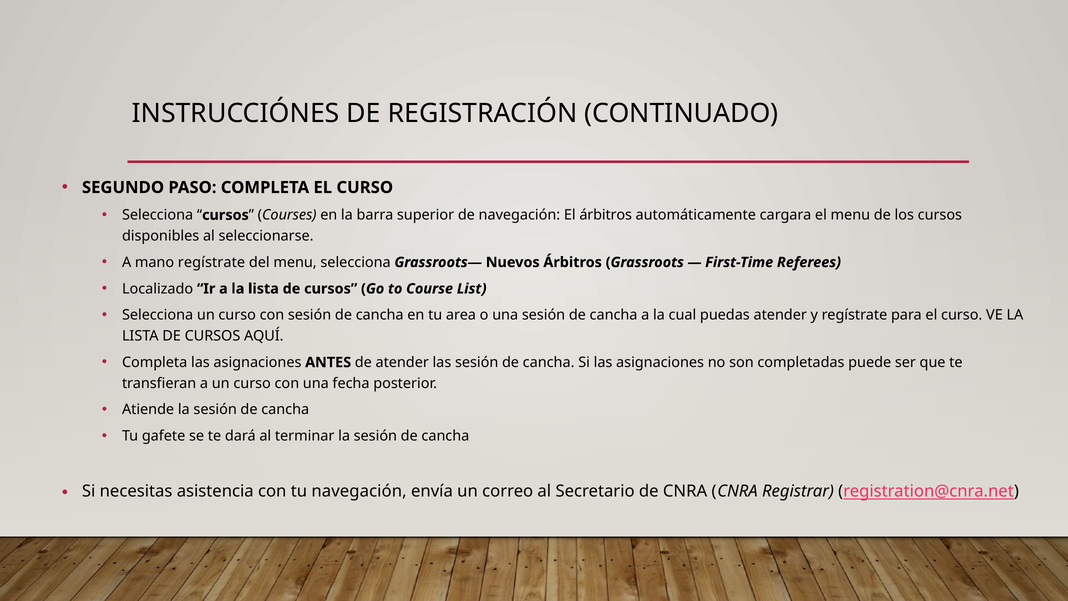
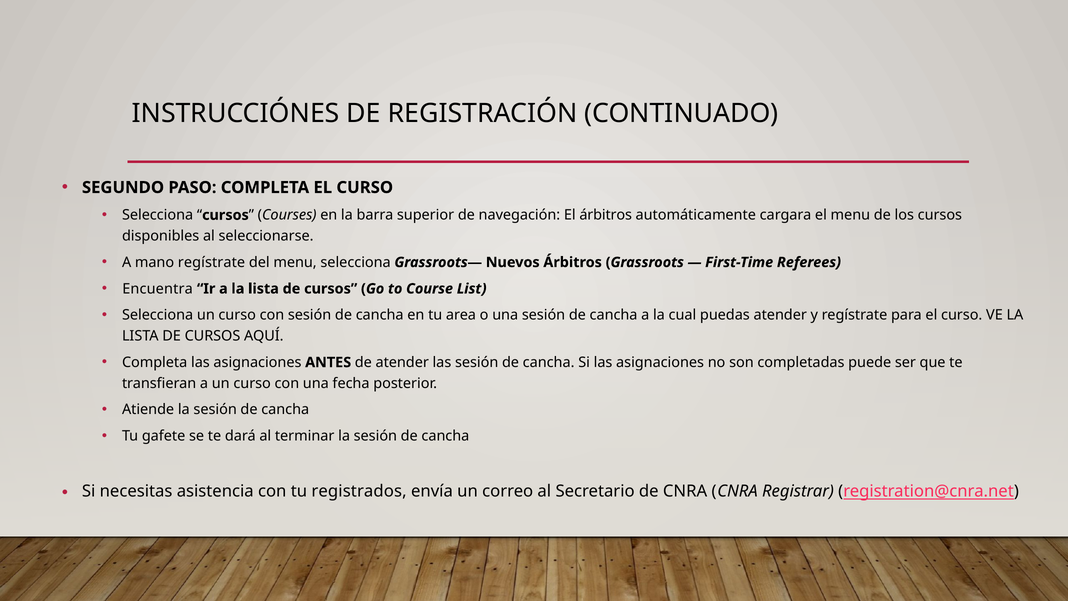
Localizado: Localizado -> Encuentra (158, 289)
tu navegación: navegación -> registrados (359, 491)
